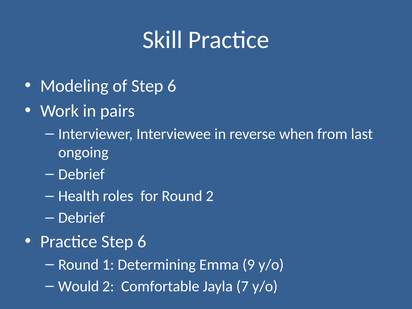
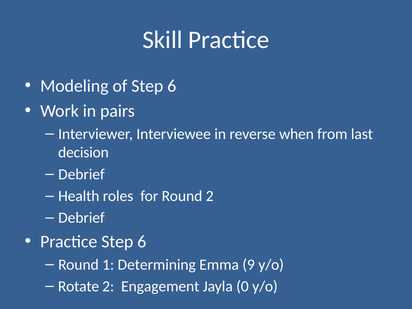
ongoing: ongoing -> decision (83, 153)
Would: Would -> Rotate (79, 286)
Comfortable: Comfortable -> Engagement (160, 286)
7: 7 -> 0 (242, 286)
